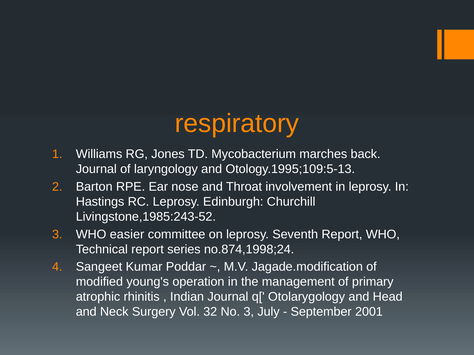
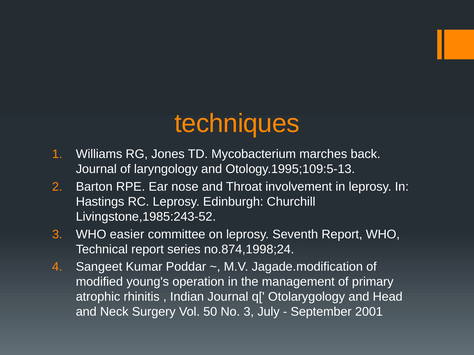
respiratory: respiratory -> techniques (237, 124)
32: 32 -> 50 (210, 312)
